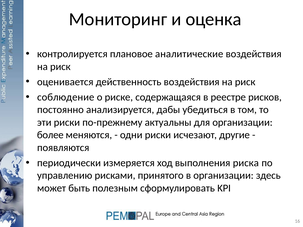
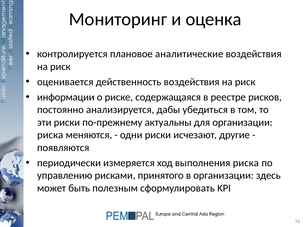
соблюдение: соблюдение -> информации (66, 97)
более: более -> риска (50, 135)
